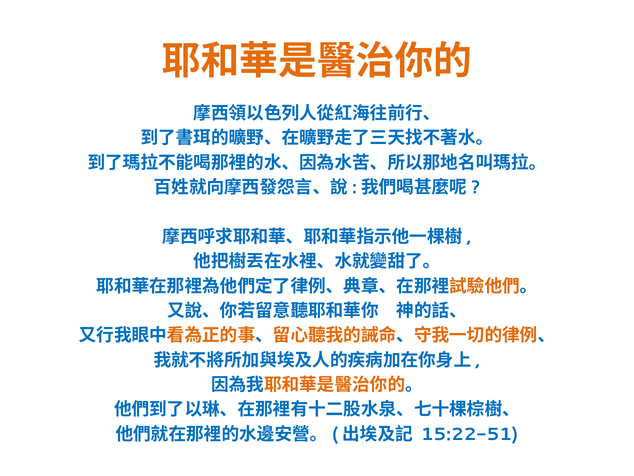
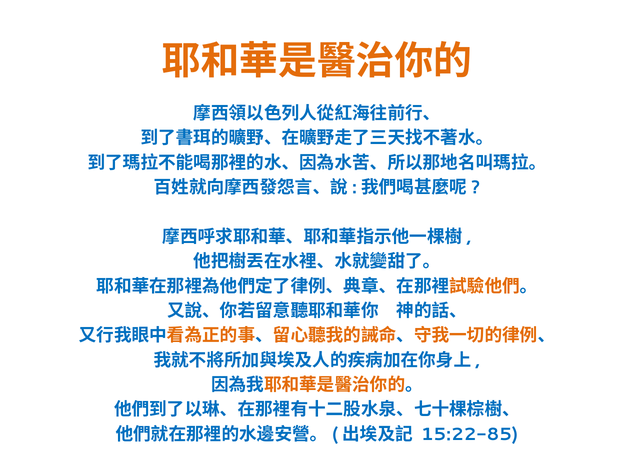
15:22-51: 15:22-51 -> 15:22-85 (470, 434)
